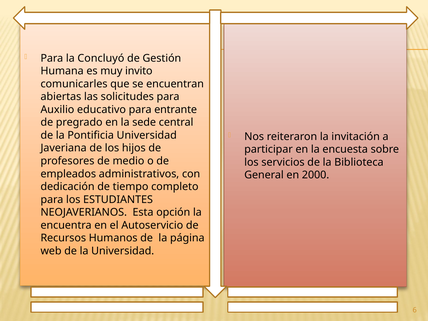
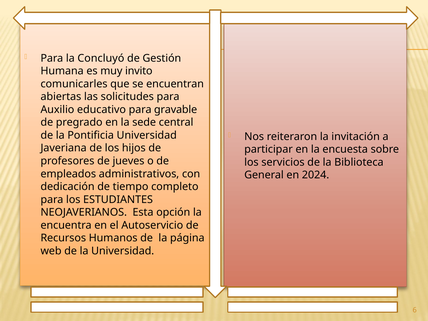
entrante: entrante -> gravable (176, 110)
medio: medio -> jueves (128, 161)
2000: 2000 -> 2024 (316, 175)
